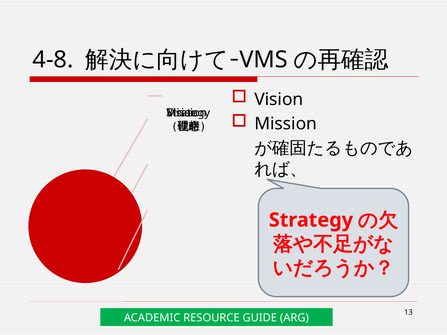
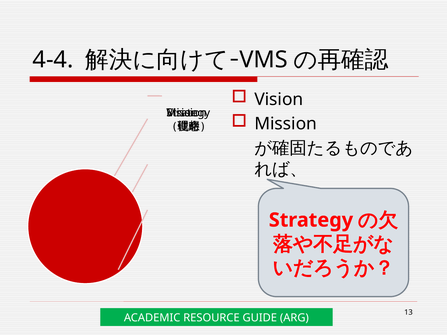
4-8: 4-8 -> 4-4 (53, 60)
